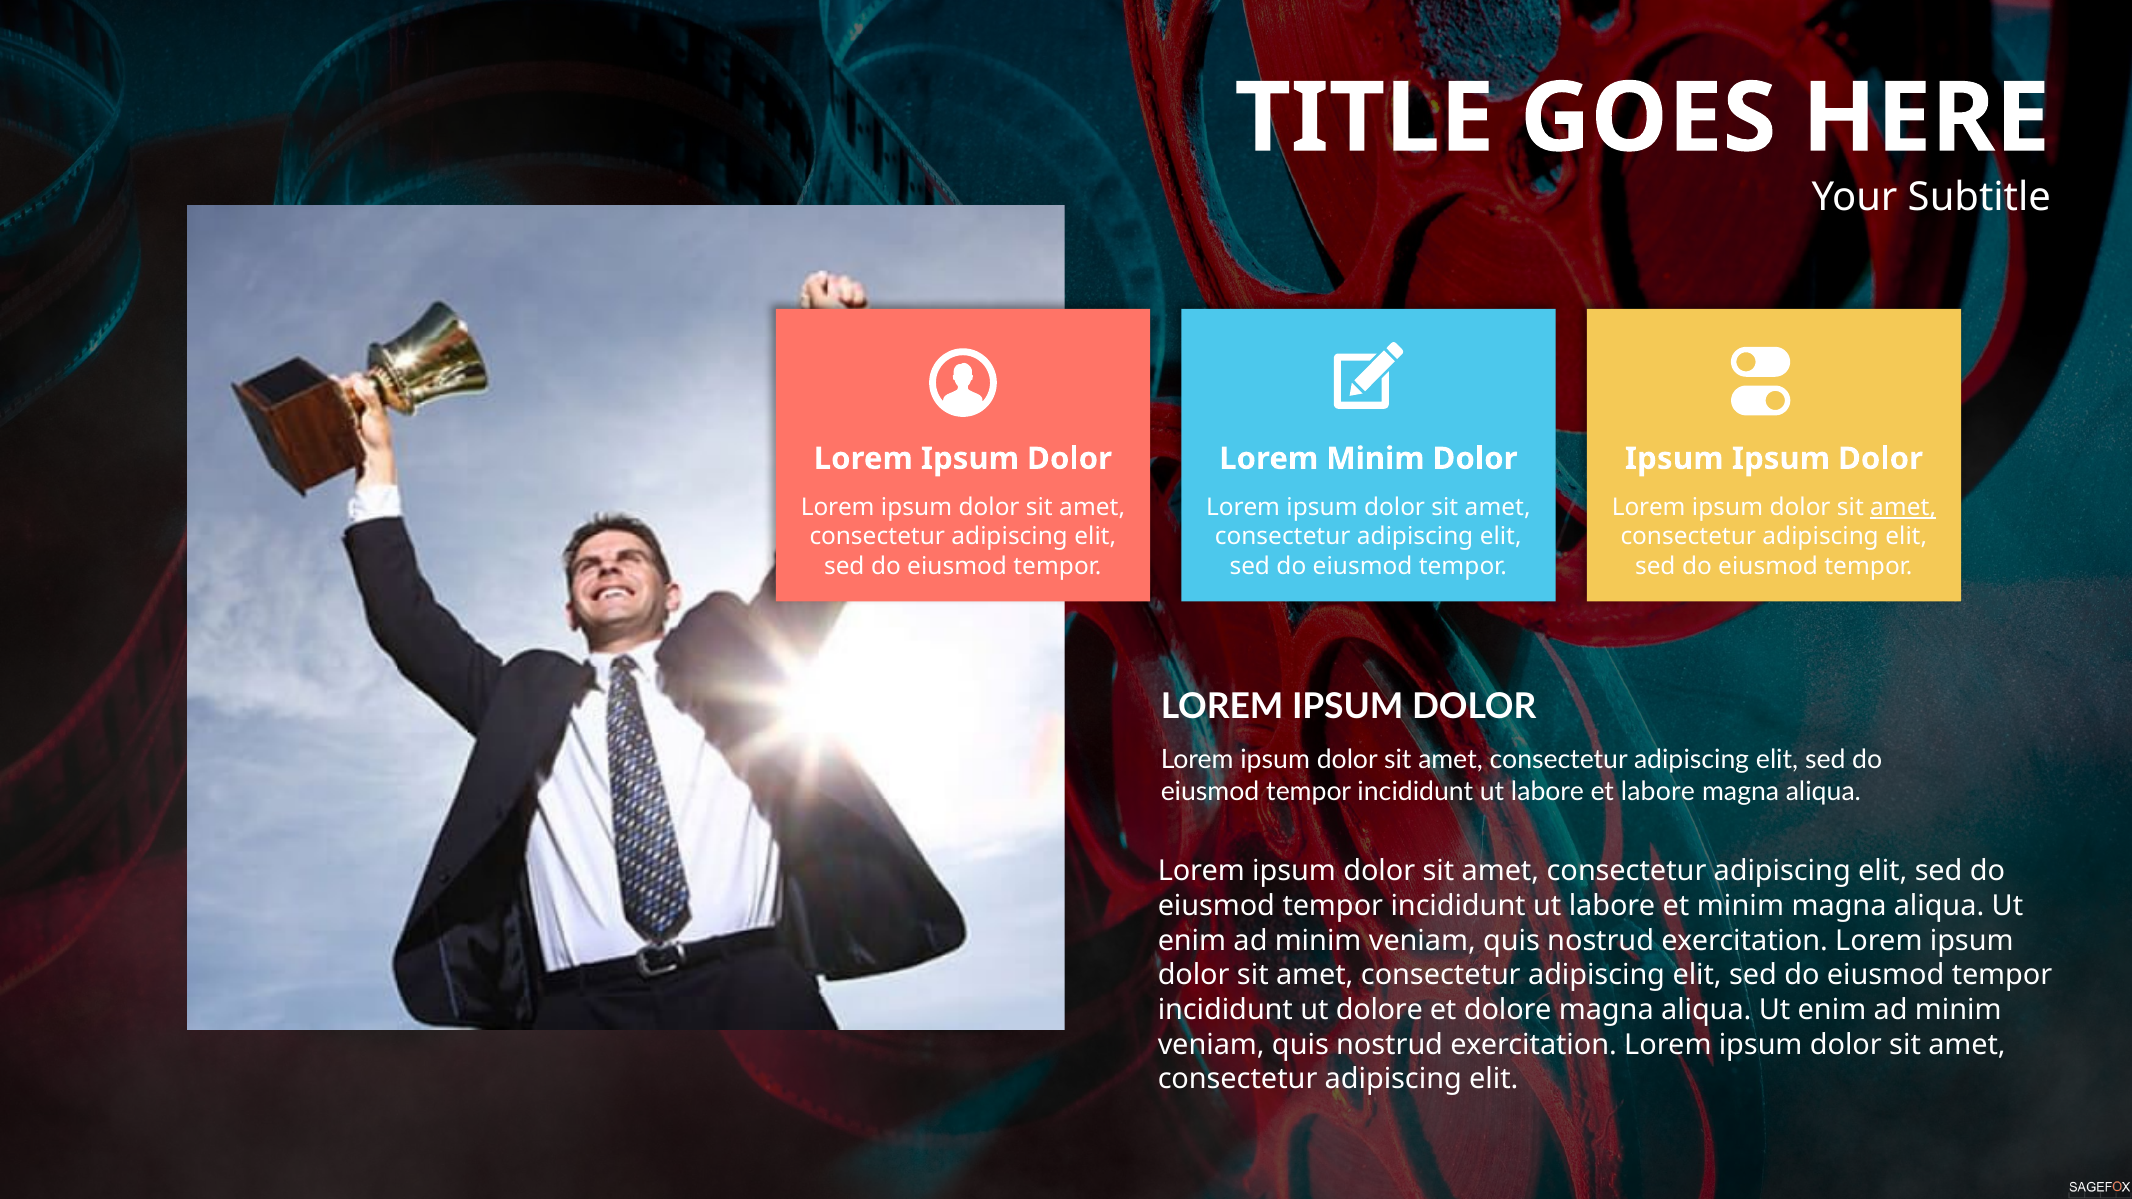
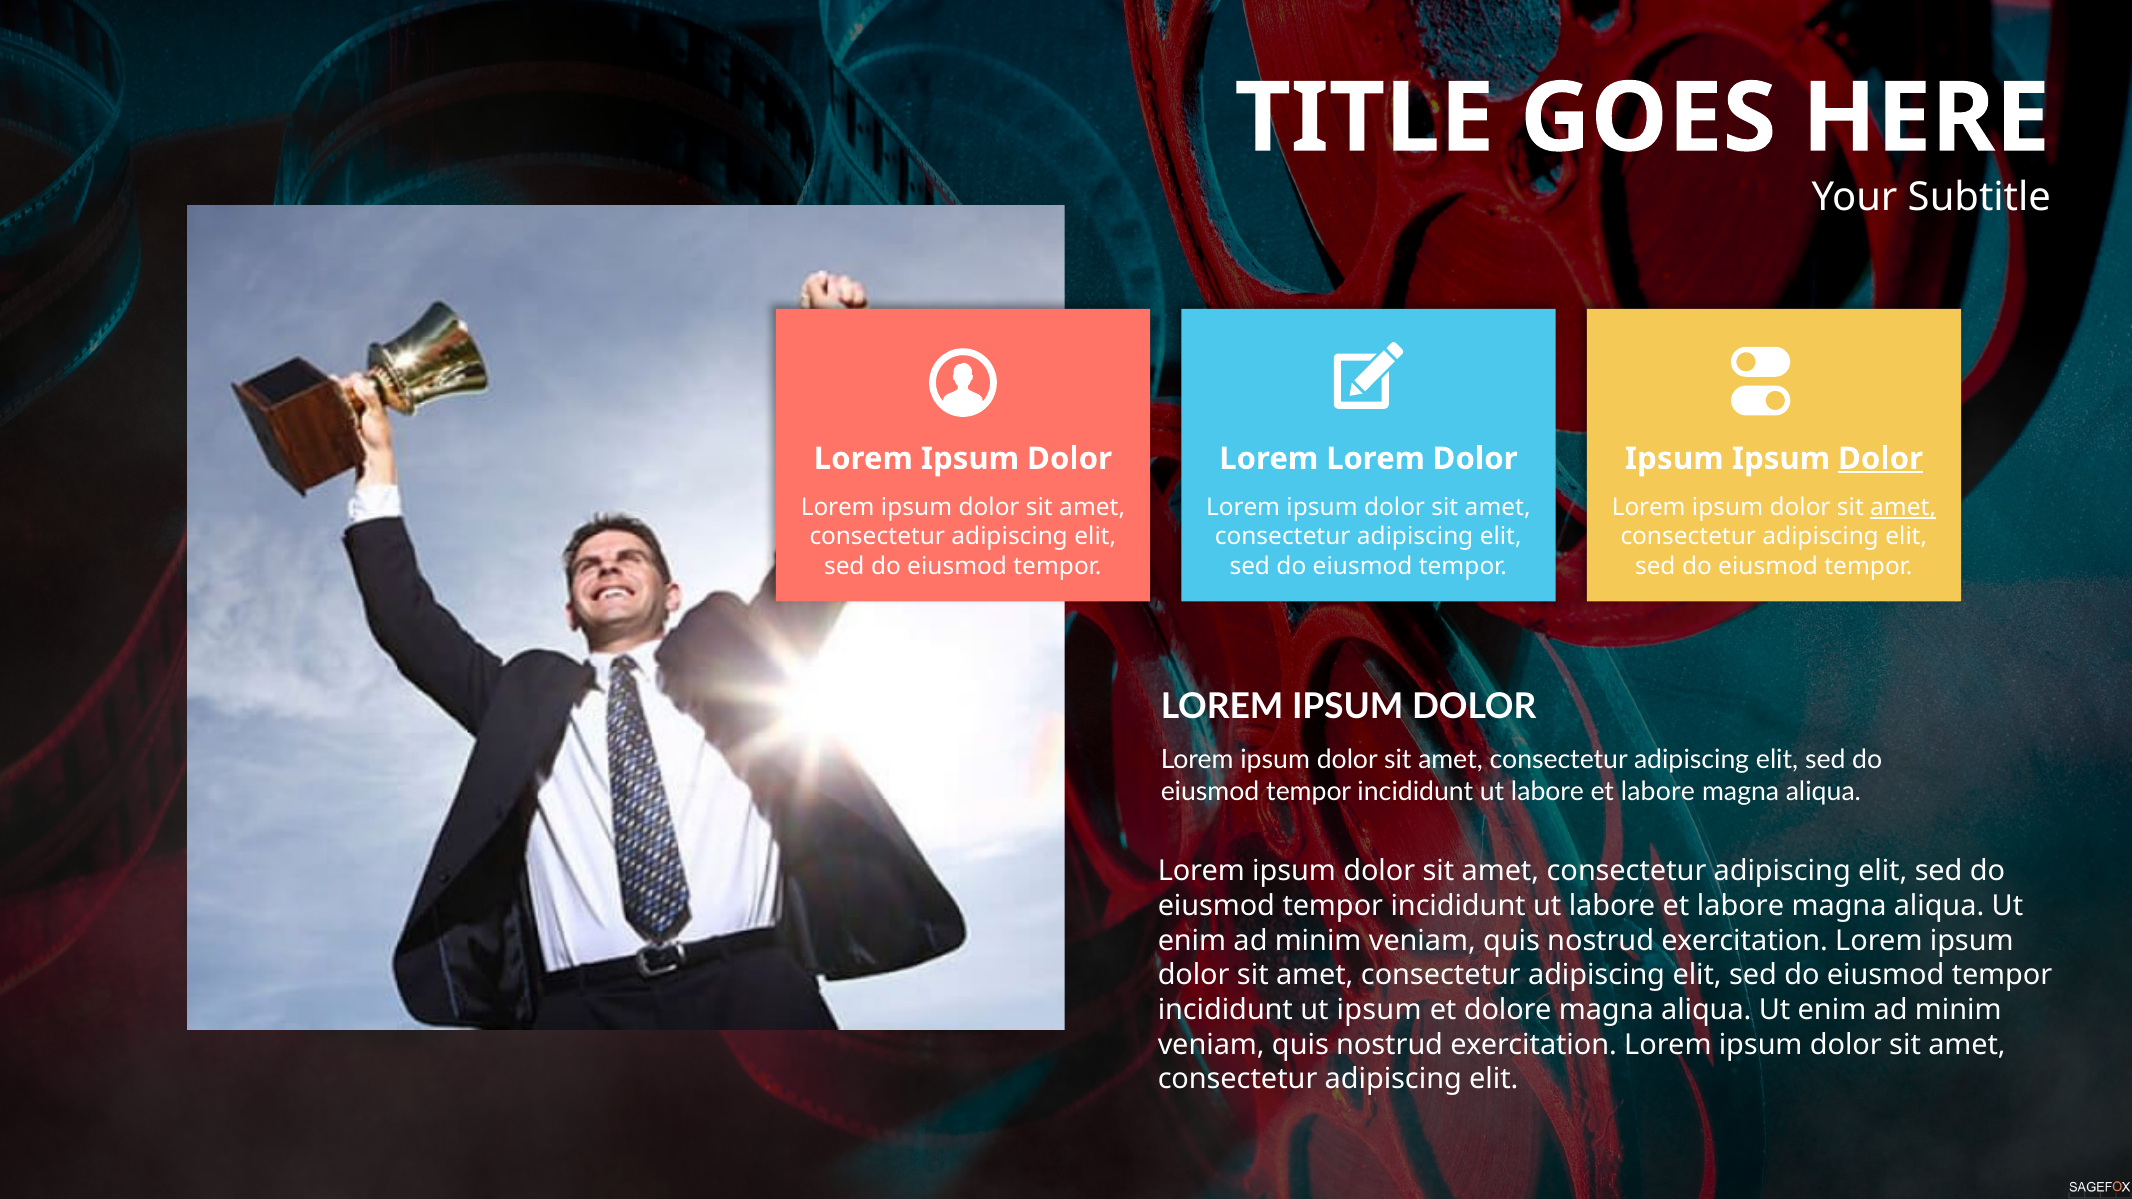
Lorem Minim: Minim -> Lorem (1376, 459)
Dolor underline: none -> present (1881, 459)
minim: minim -> labore (1740, 906)
ut dolore: dolore -> ipsum (1379, 1010)
